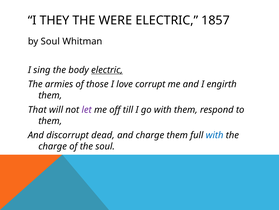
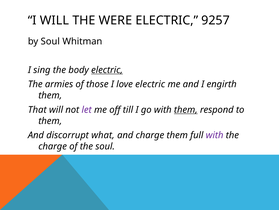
I THEY: THEY -> WILL (54, 20)
1857: 1857 -> 9257 (216, 20)
love corrupt: corrupt -> electric (150, 84)
them underline: none -> present (186, 109)
dead: dead -> what (103, 135)
with colour: blue -> purple (215, 135)
